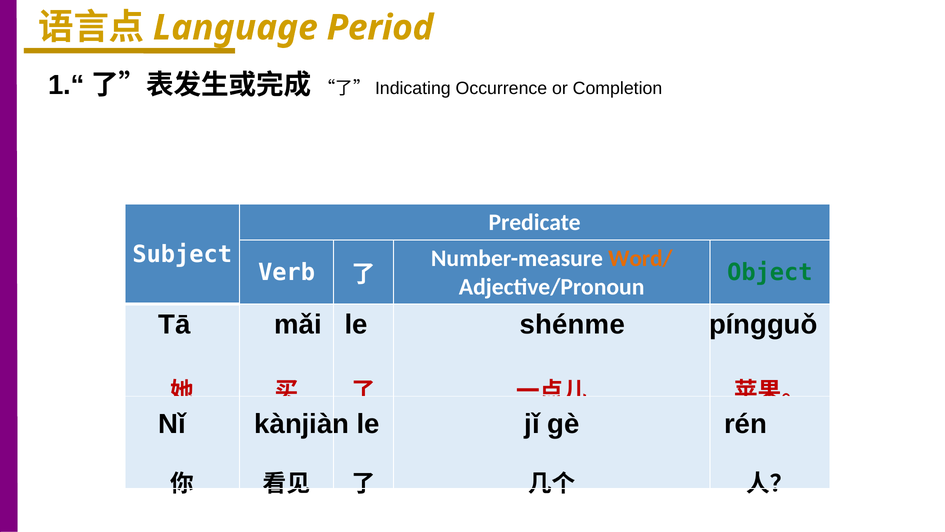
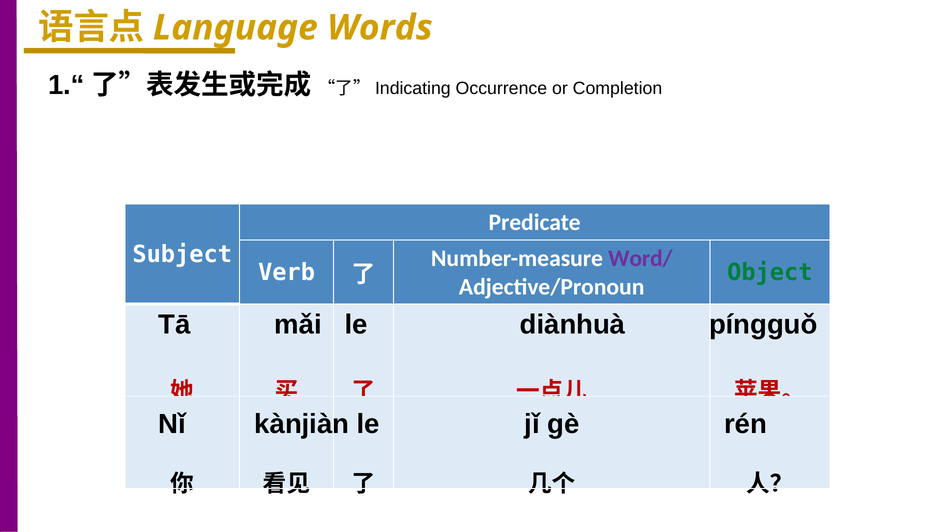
Period: Period -> Words (380, 28)
Word/ colour: orange -> purple (640, 258)
shénme: shénme -> diànhuà (573, 324)
